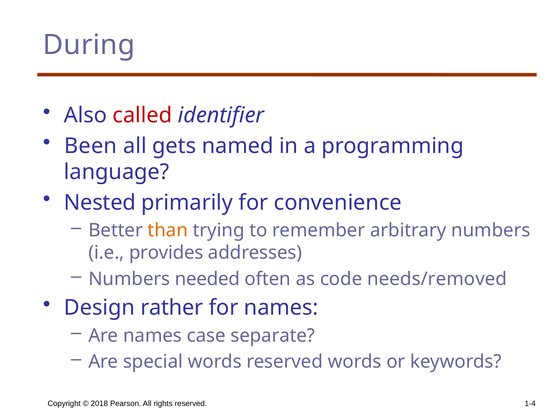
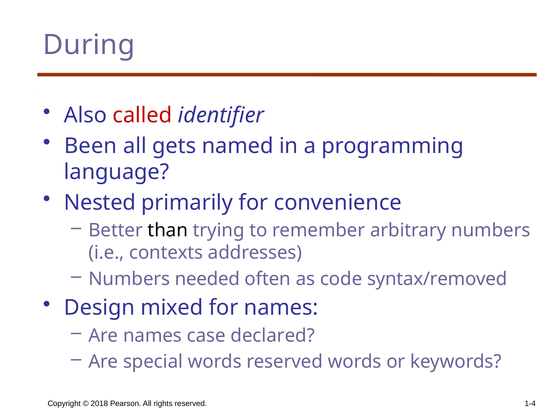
than colour: orange -> black (168, 230)
provides: provides -> contexts (166, 253)
needs/removed: needs/removed -> syntax/removed (437, 279)
rather: rather -> mixed (172, 308)
separate: separate -> declared (273, 336)
